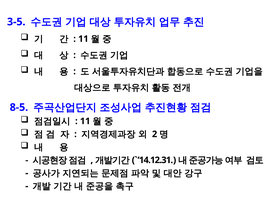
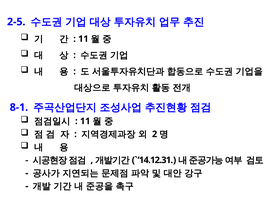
3-5: 3-5 -> 2-5 (16, 22)
8-5: 8-5 -> 8-1 (19, 107)
